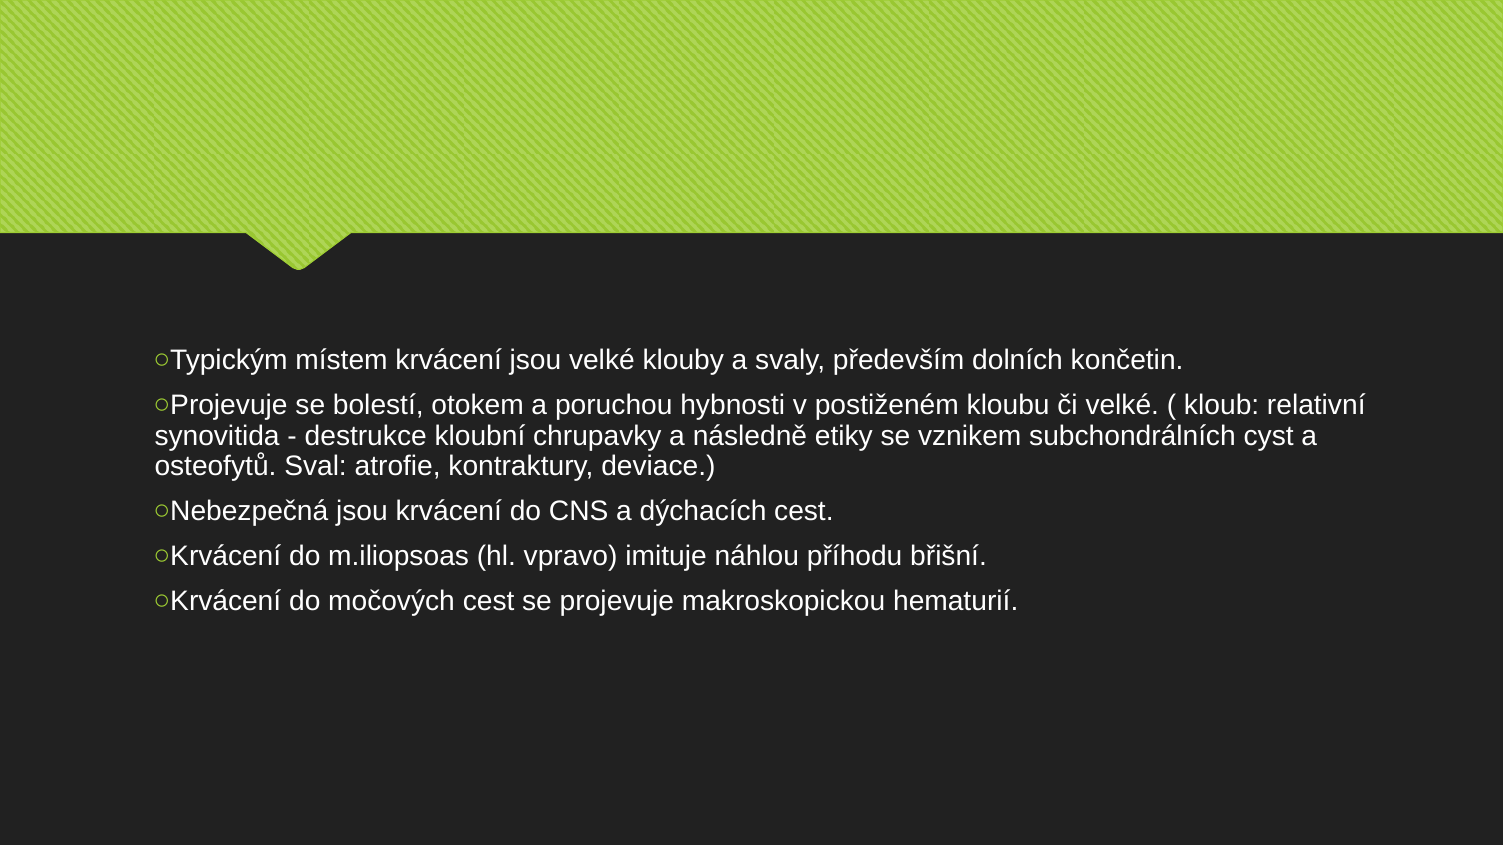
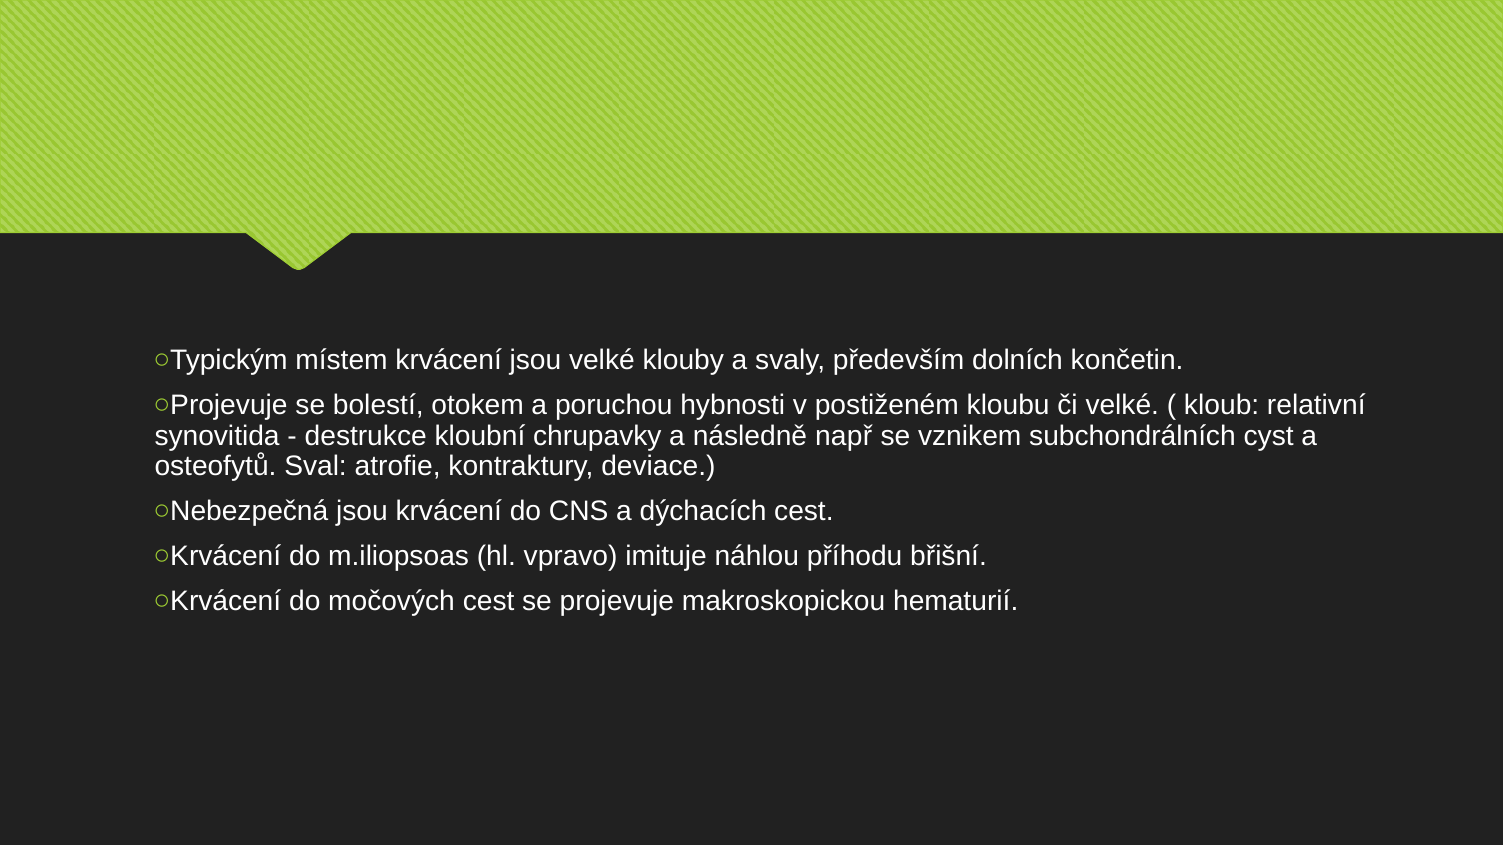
etiky: etiky -> např (844, 436)
